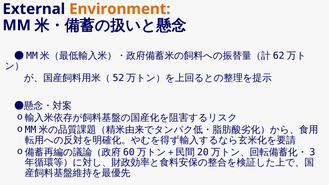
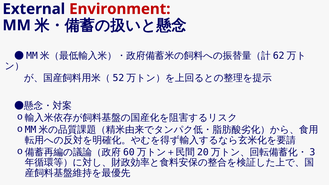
Environment colour: orange -> red (120, 9)
